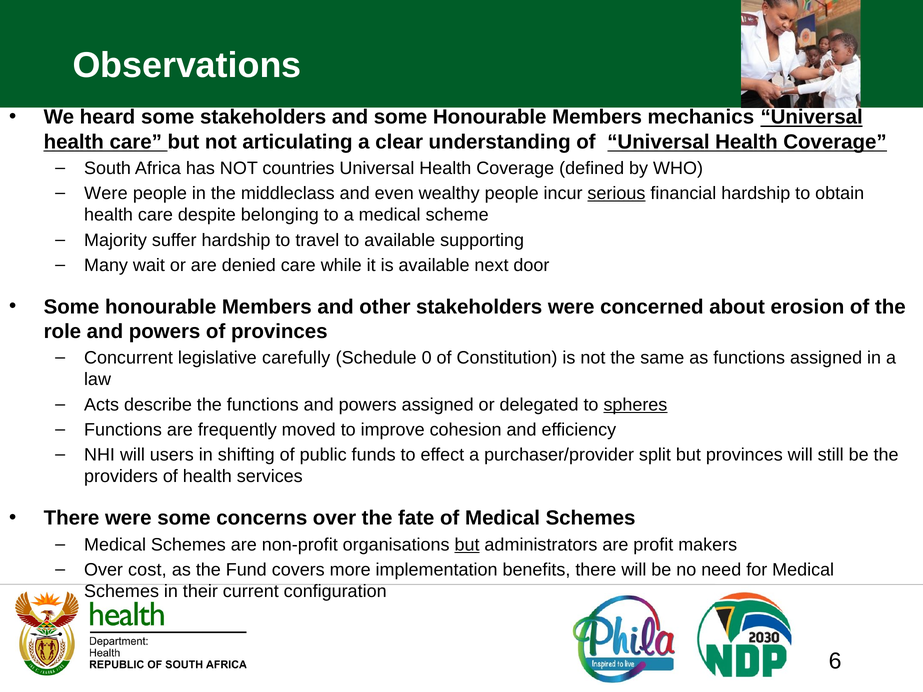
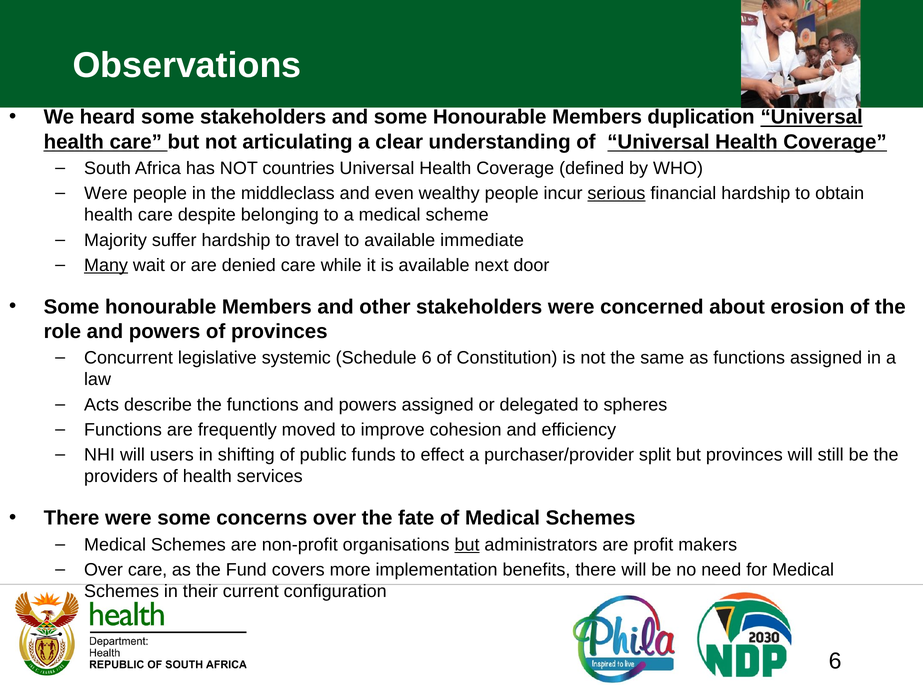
mechanics: mechanics -> duplication (701, 117)
supporting: supporting -> immediate (482, 240)
Many underline: none -> present (106, 265)
carefully: carefully -> systemic (296, 358)
Schedule 0: 0 -> 6 (427, 358)
spheres underline: present -> none (635, 405)
Over cost: cost -> care (148, 570)
